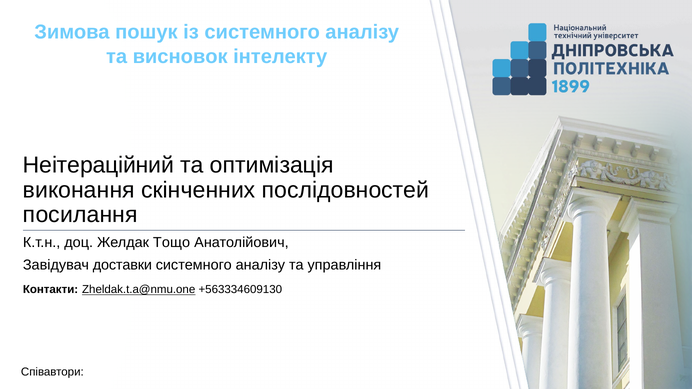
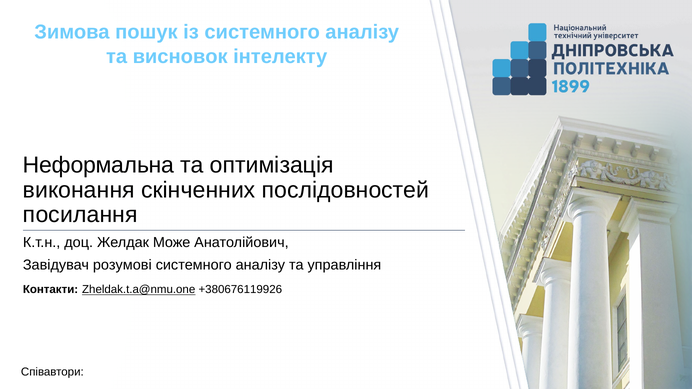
Неітераційний: Неітераційний -> Неформальна (99, 165)
Тощо: Тощо -> Може (172, 242)
доставки: доставки -> розумові (122, 265)
+563334609130: +563334609130 -> +380676119926 (240, 290)
